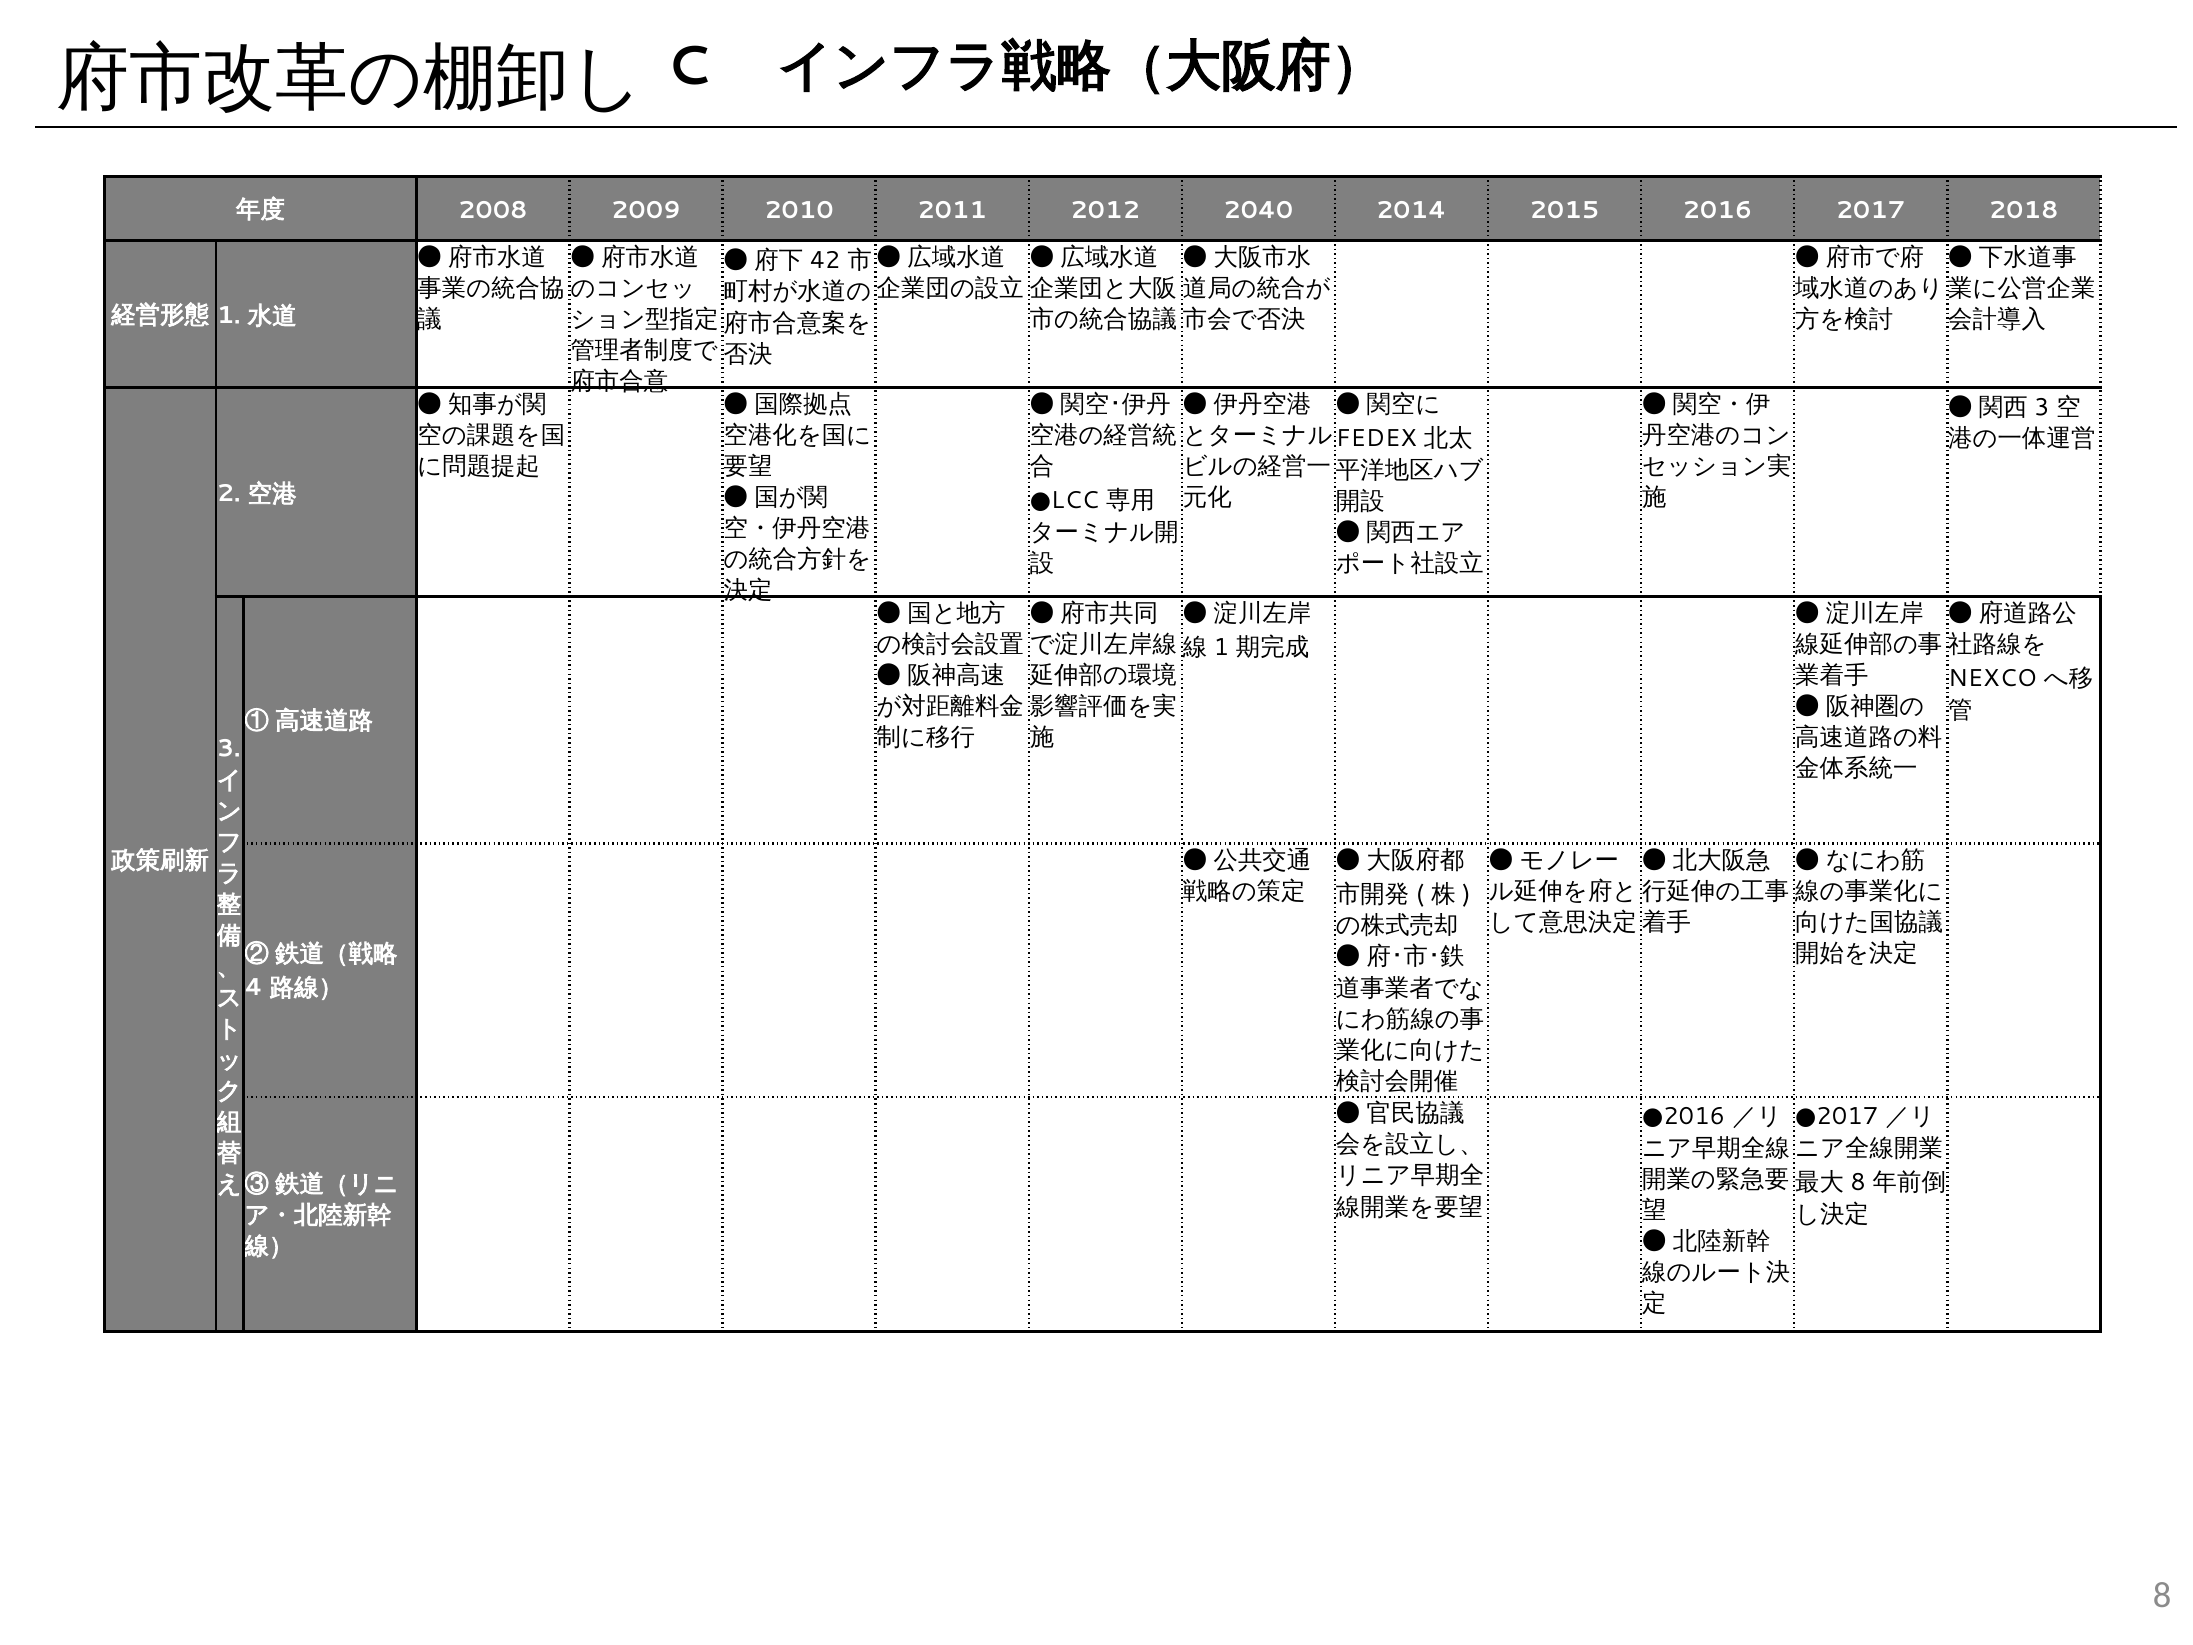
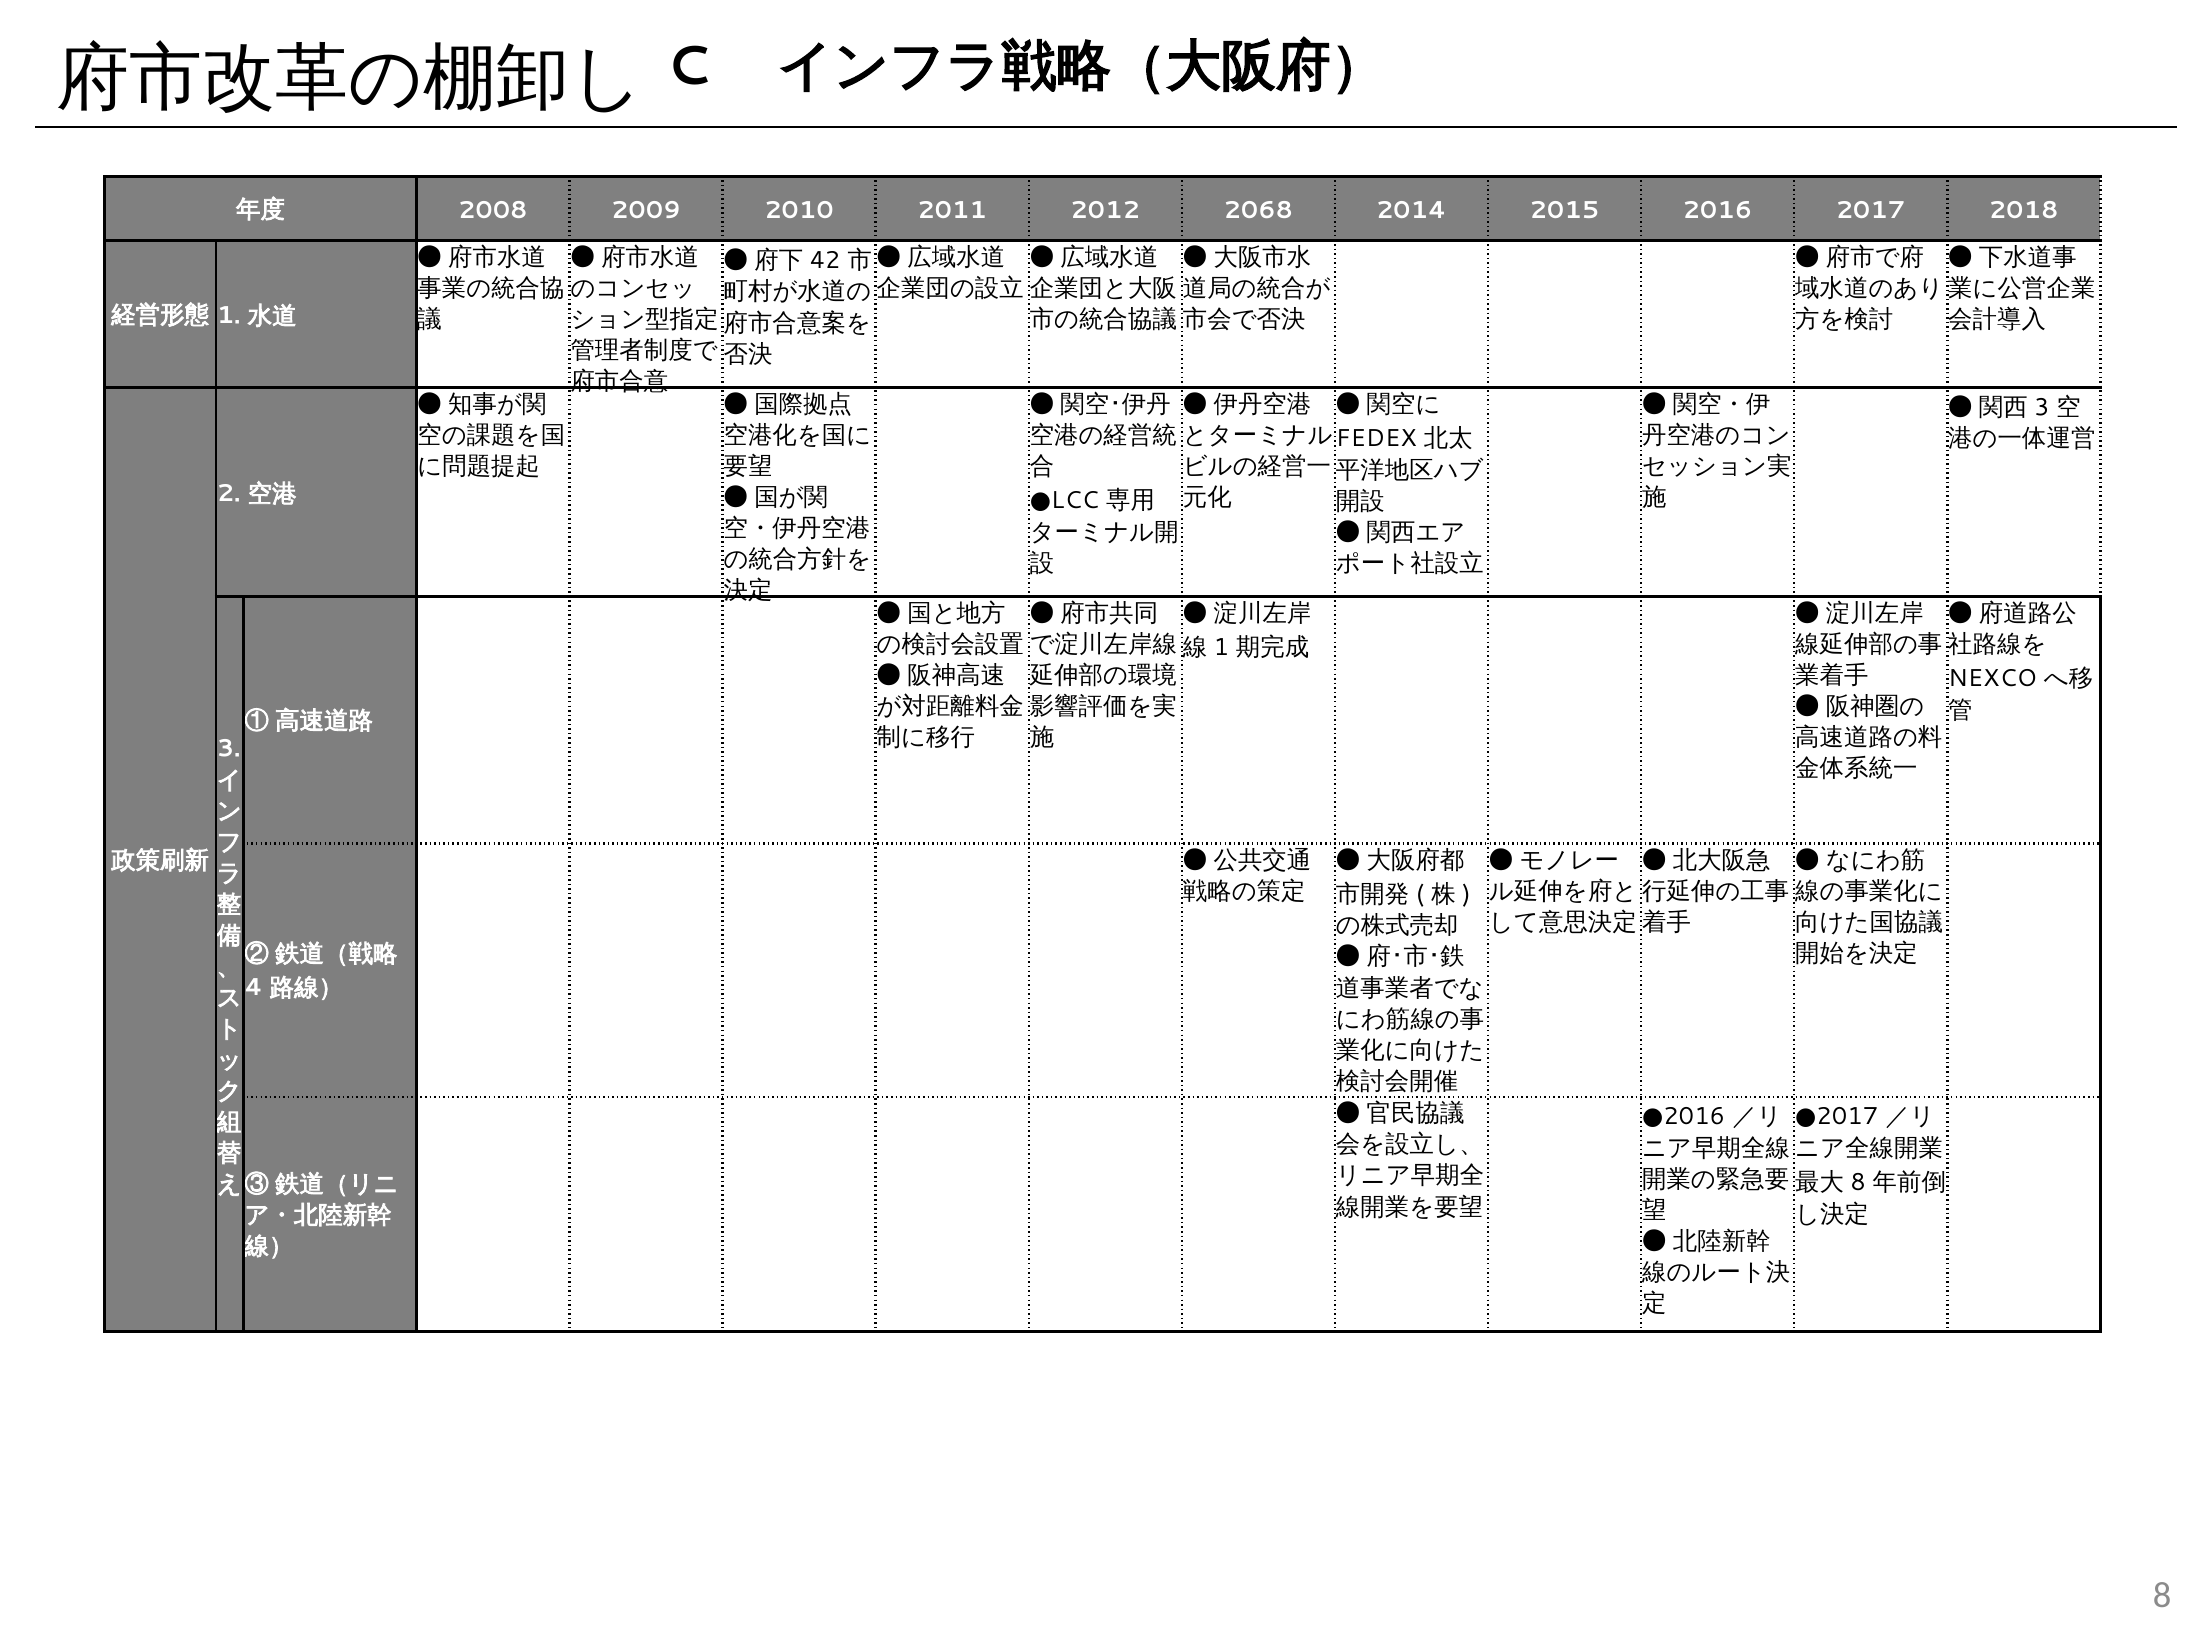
2040: 2040 -> 2068 (1258, 210)
